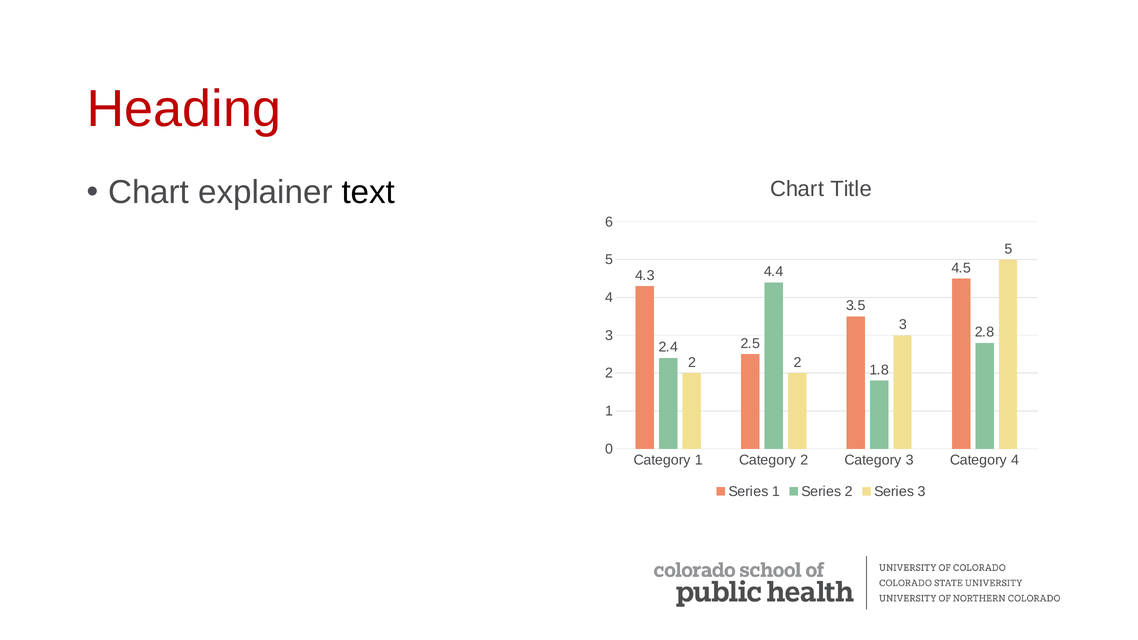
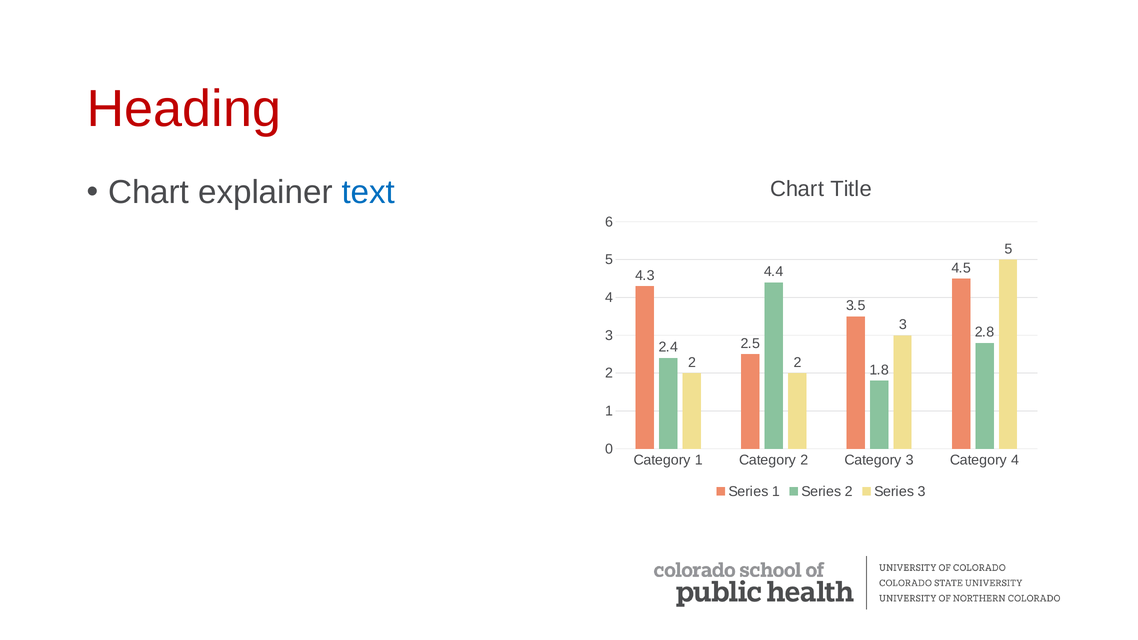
text colour: black -> blue (368, 192)
